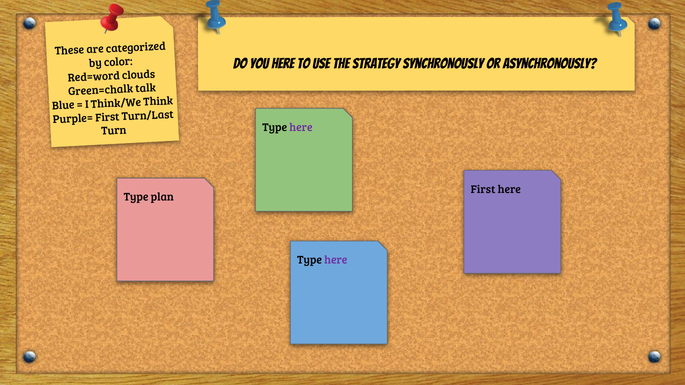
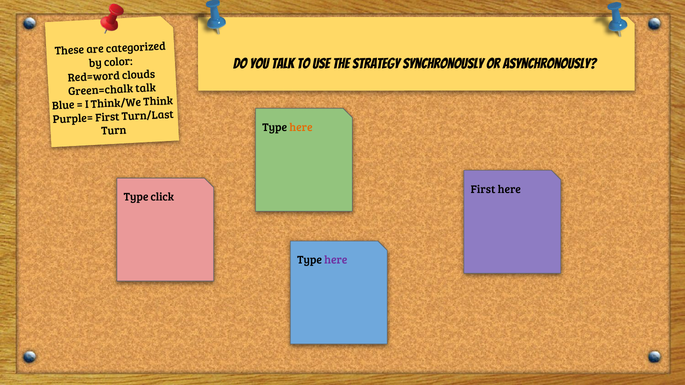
you here: here -> talk (283, 64)
here colour: purple -> orange (301, 127)
plan: plan -> click (162, 197)
